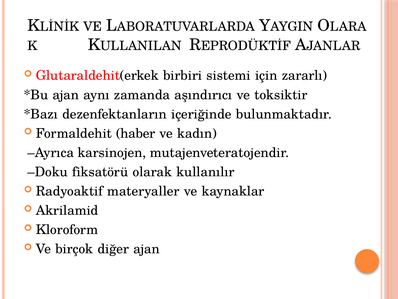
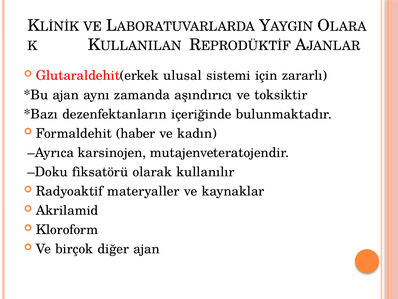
birbiri: birbiri -> ulusal (183, 75)
